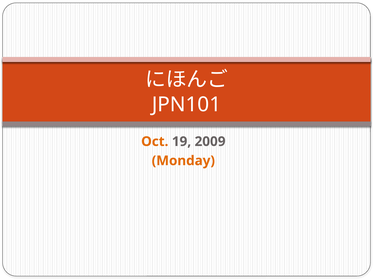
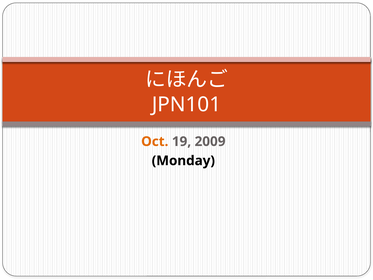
Monday colour: orange -> black (183, 161)
